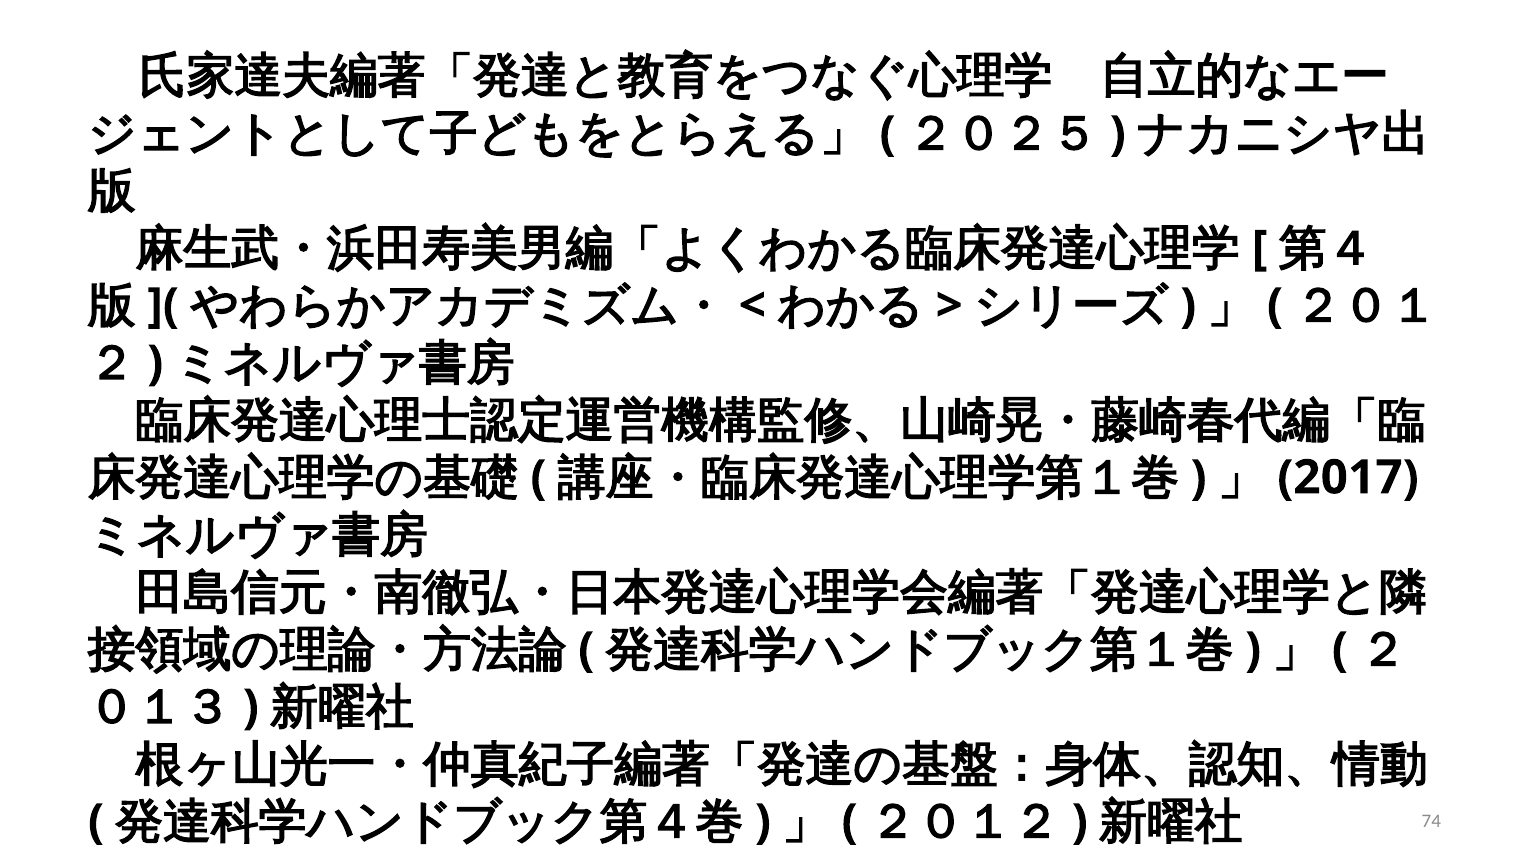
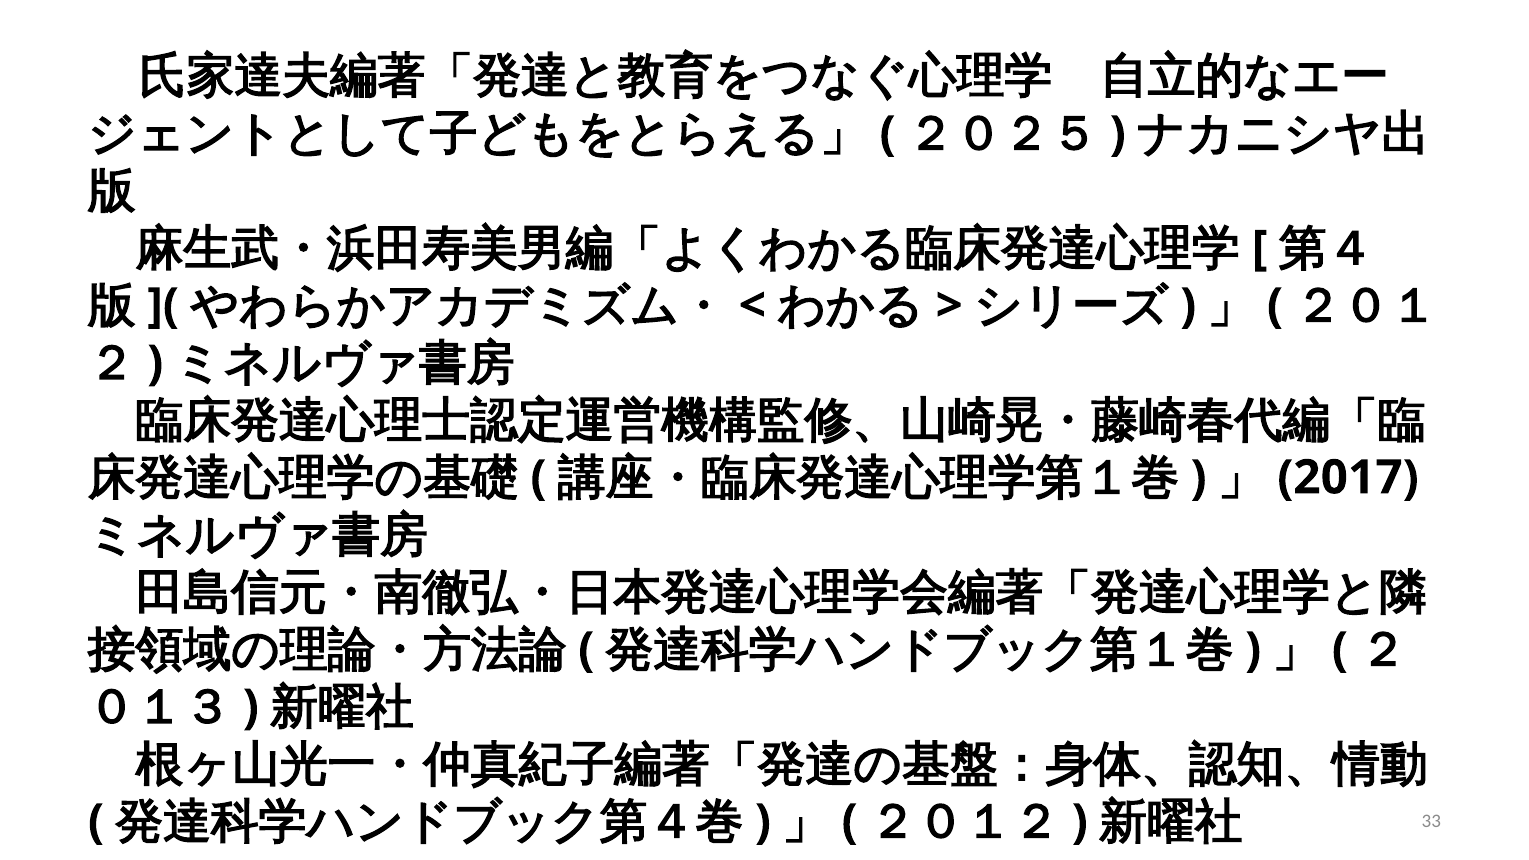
74: 74 -> 33 (1431, 821)
